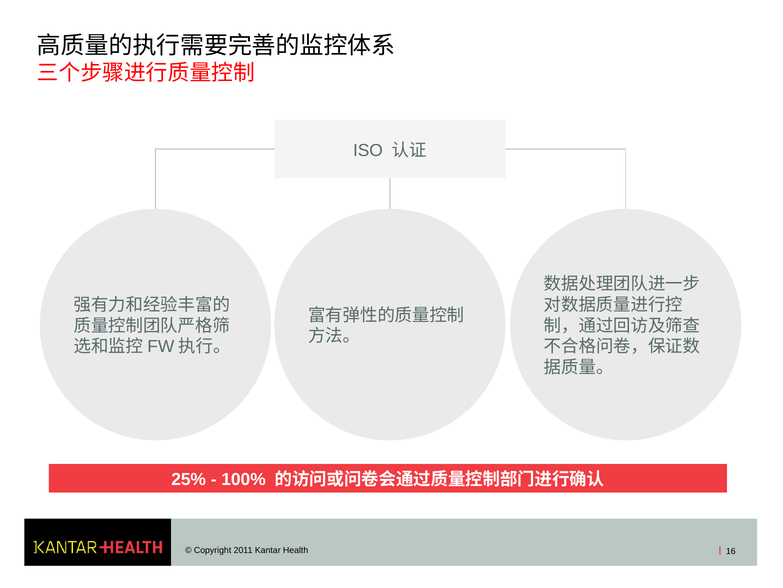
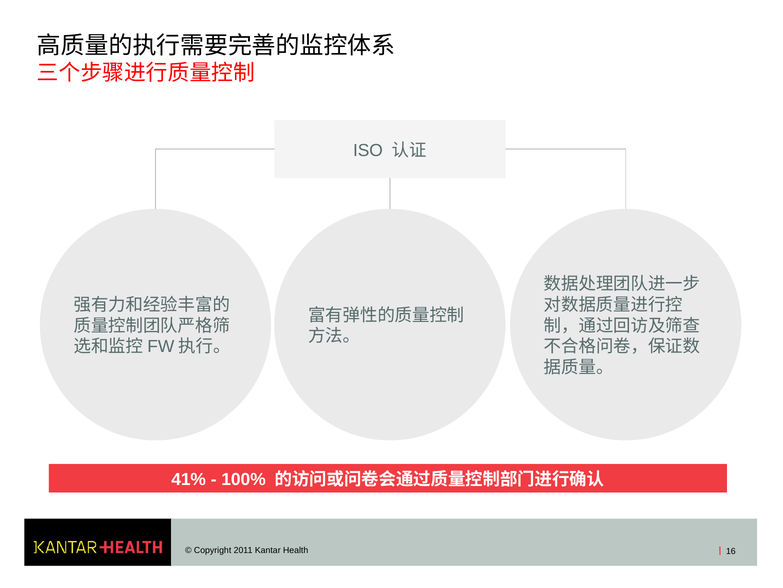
25%: 25% -> 41% (189, 479)
